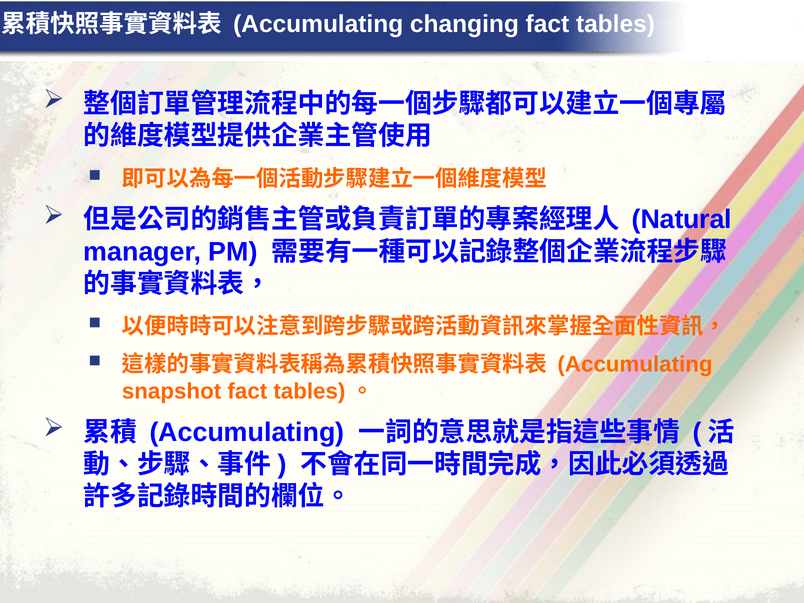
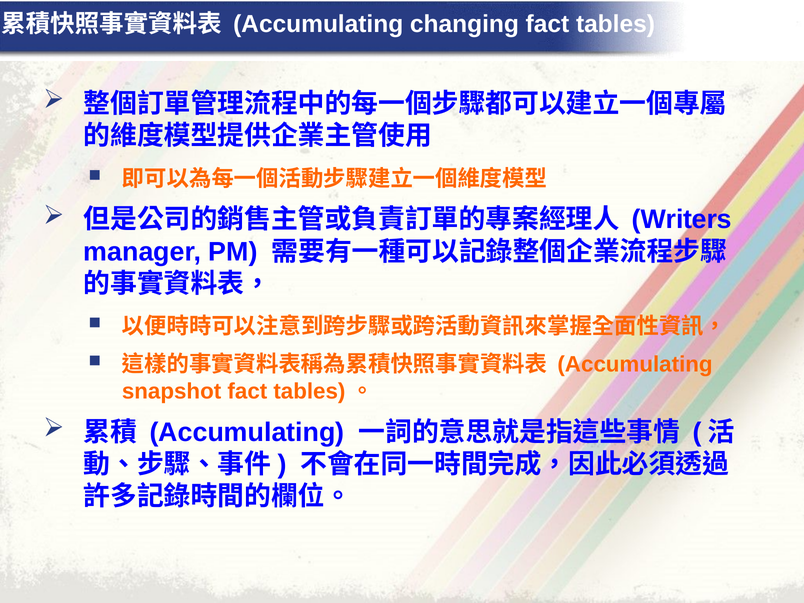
Natural: Natural -> Writers (682, 220)
